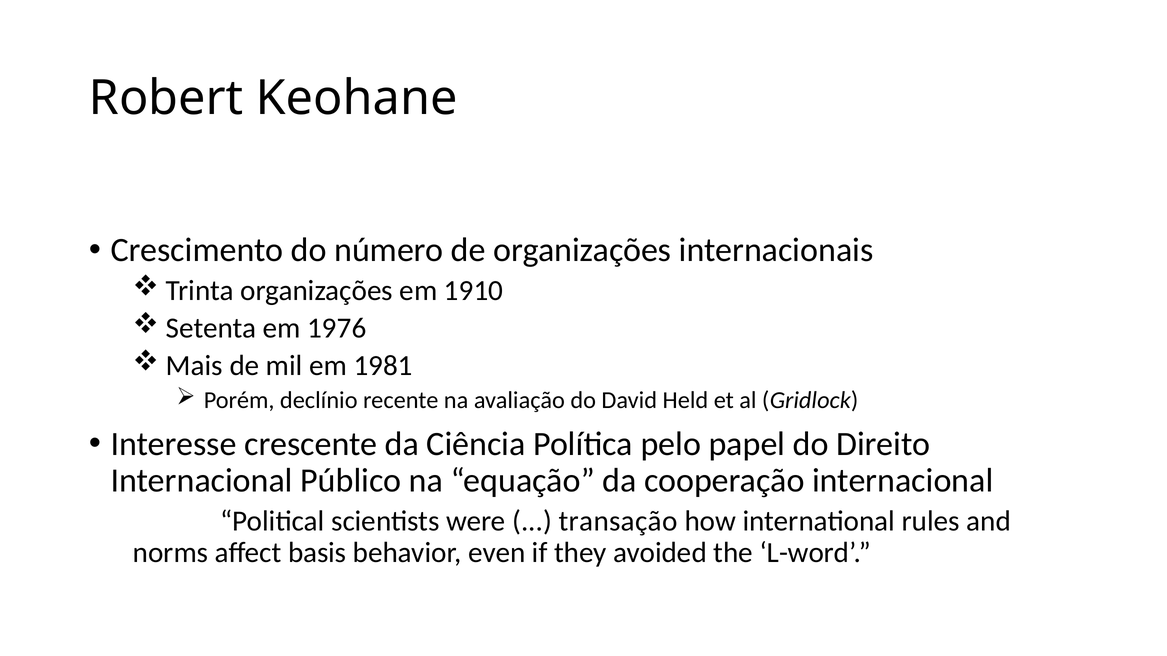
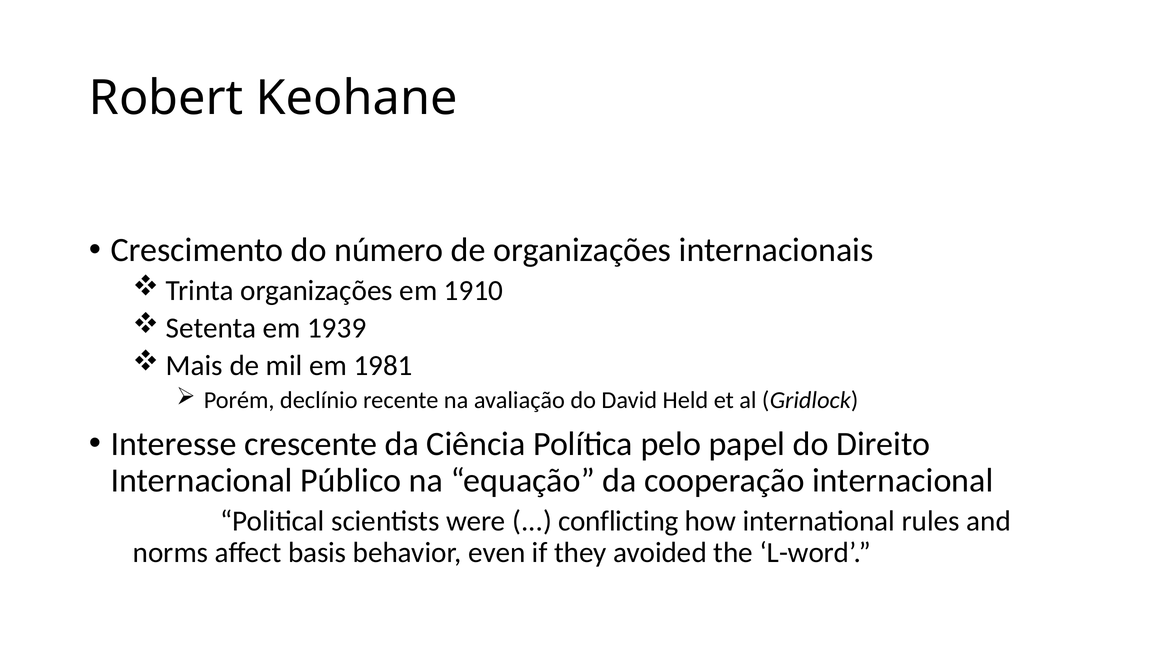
1976: 1976 -> 1939 (337, 328)
transação: transação -> conflicting (618, 521)
